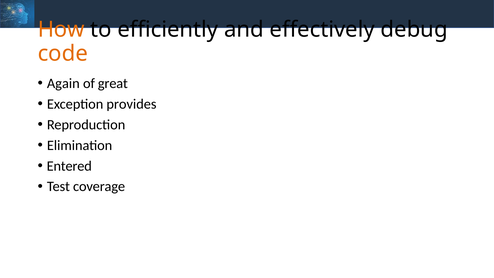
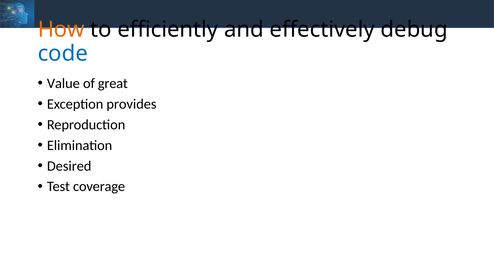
code colour: orange -> blue (63, 53)
Again: Again -> Value (63, 83)
Entered: Entered -> Desired (69, 166)
